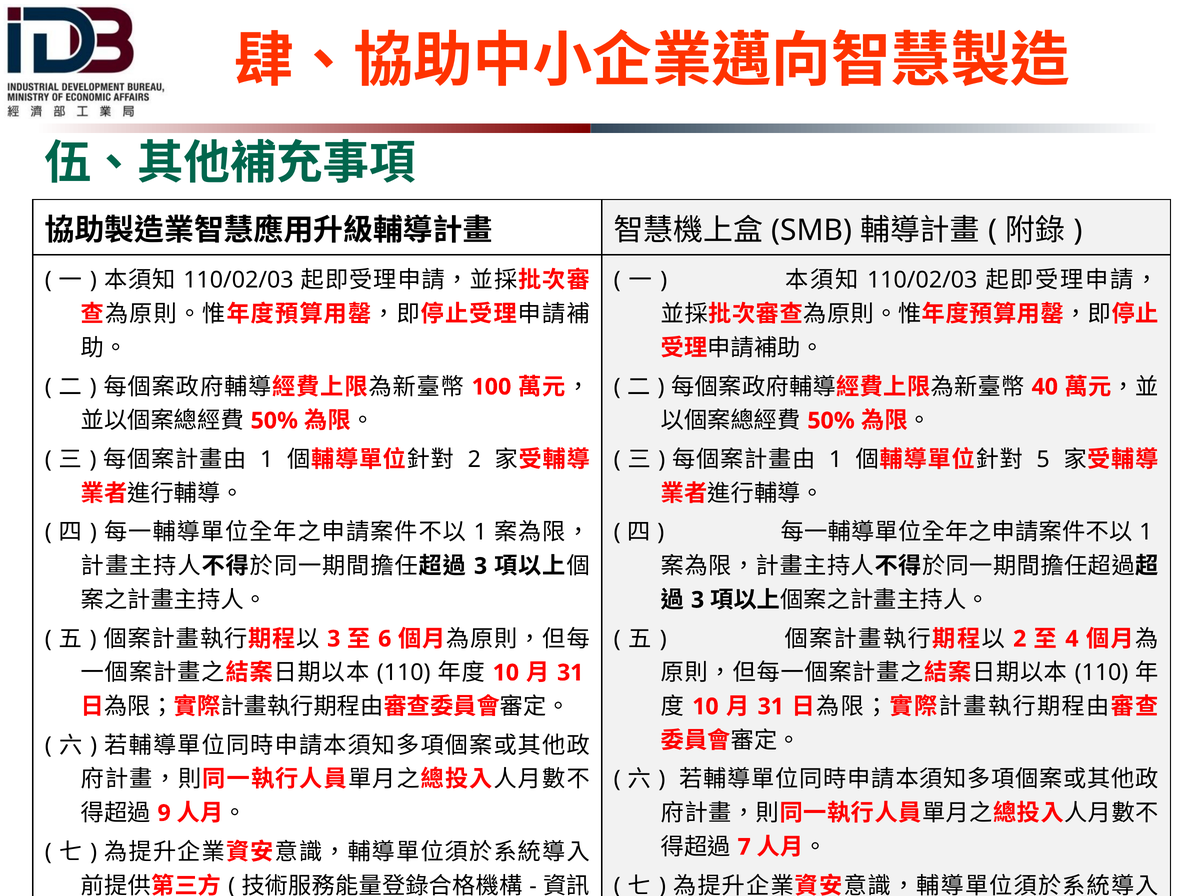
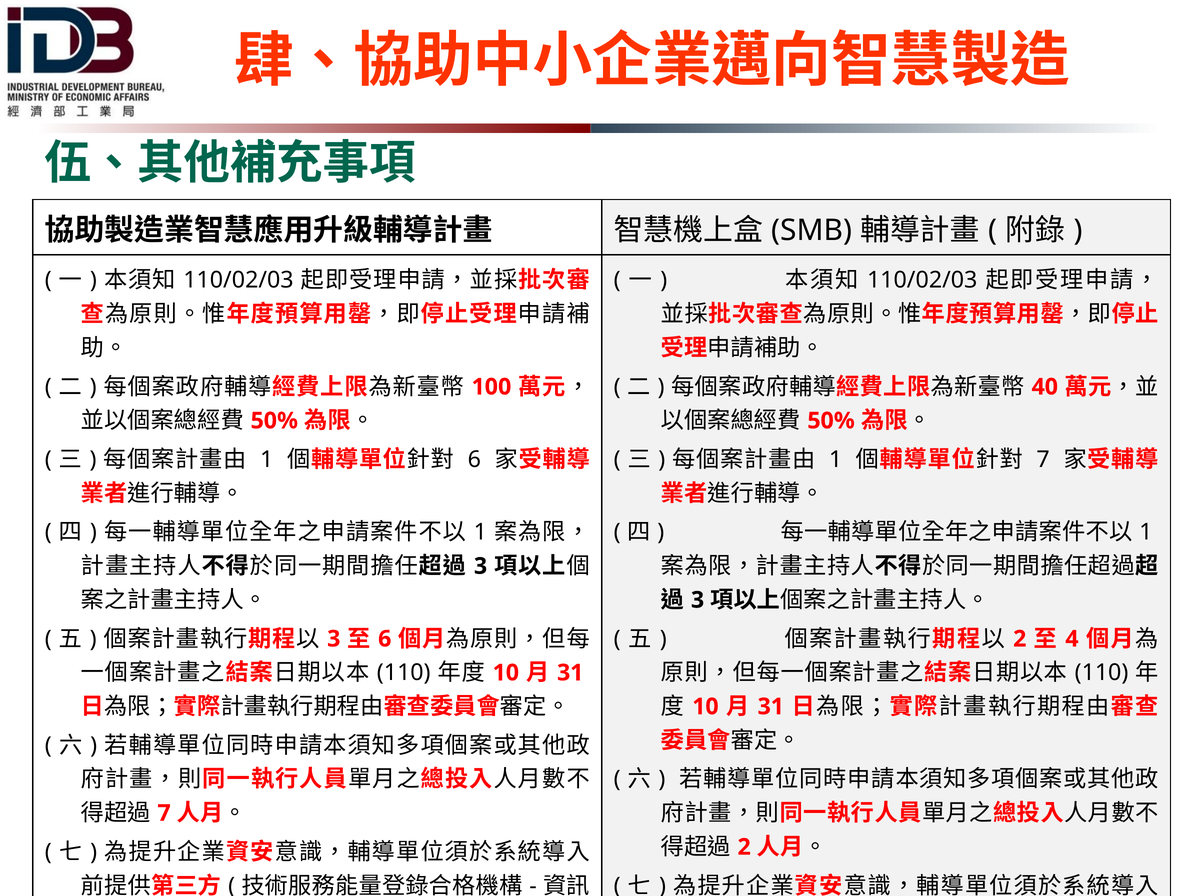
2: 2 -> 6 (474, 459)
5: 5 -> 7 (1043, 459)
9: 9 -> 7 (164, 813)
7: 7 -> 2 (744, 847)
